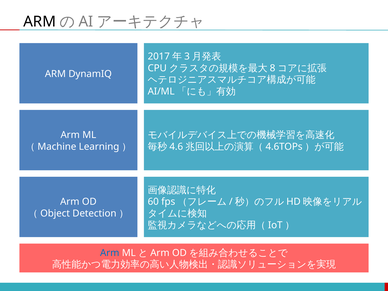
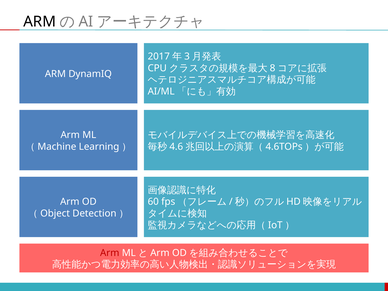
Arm colour: blue -> red (110, 253)
